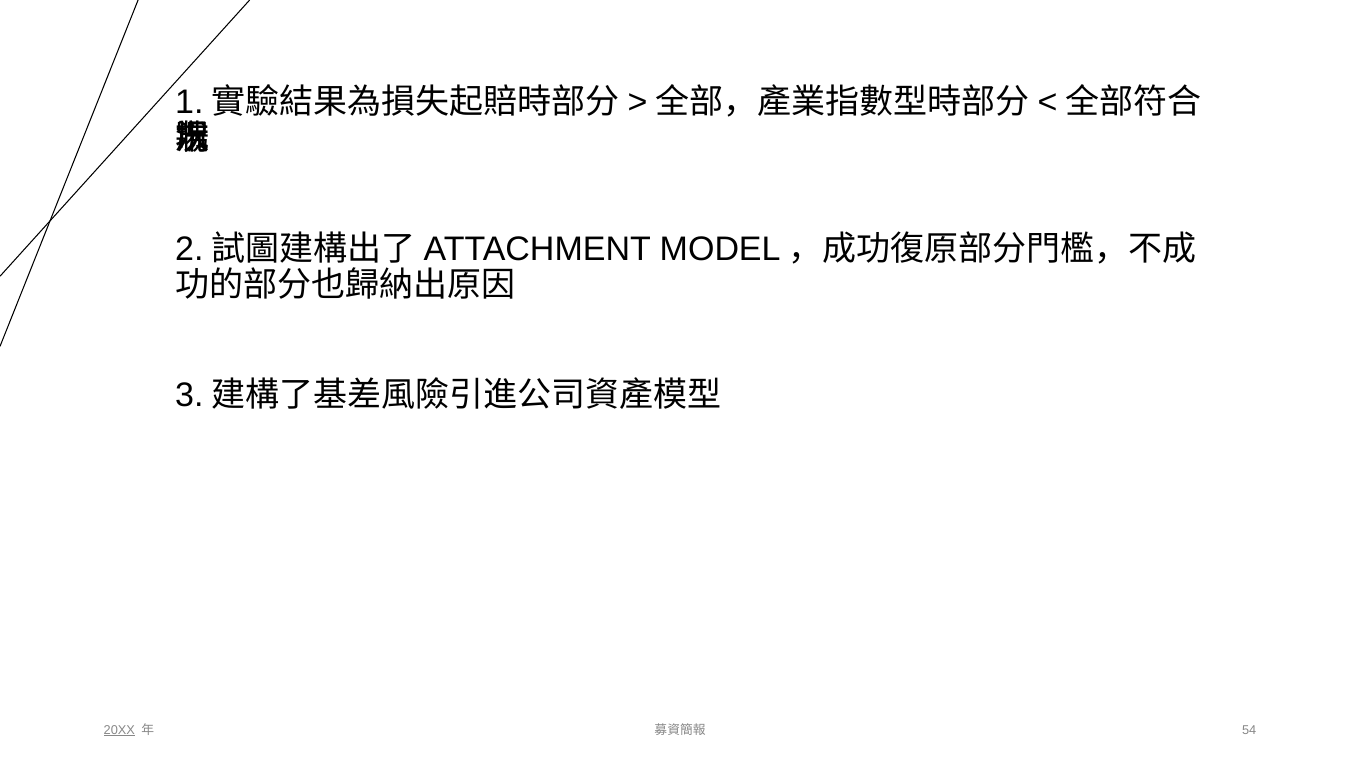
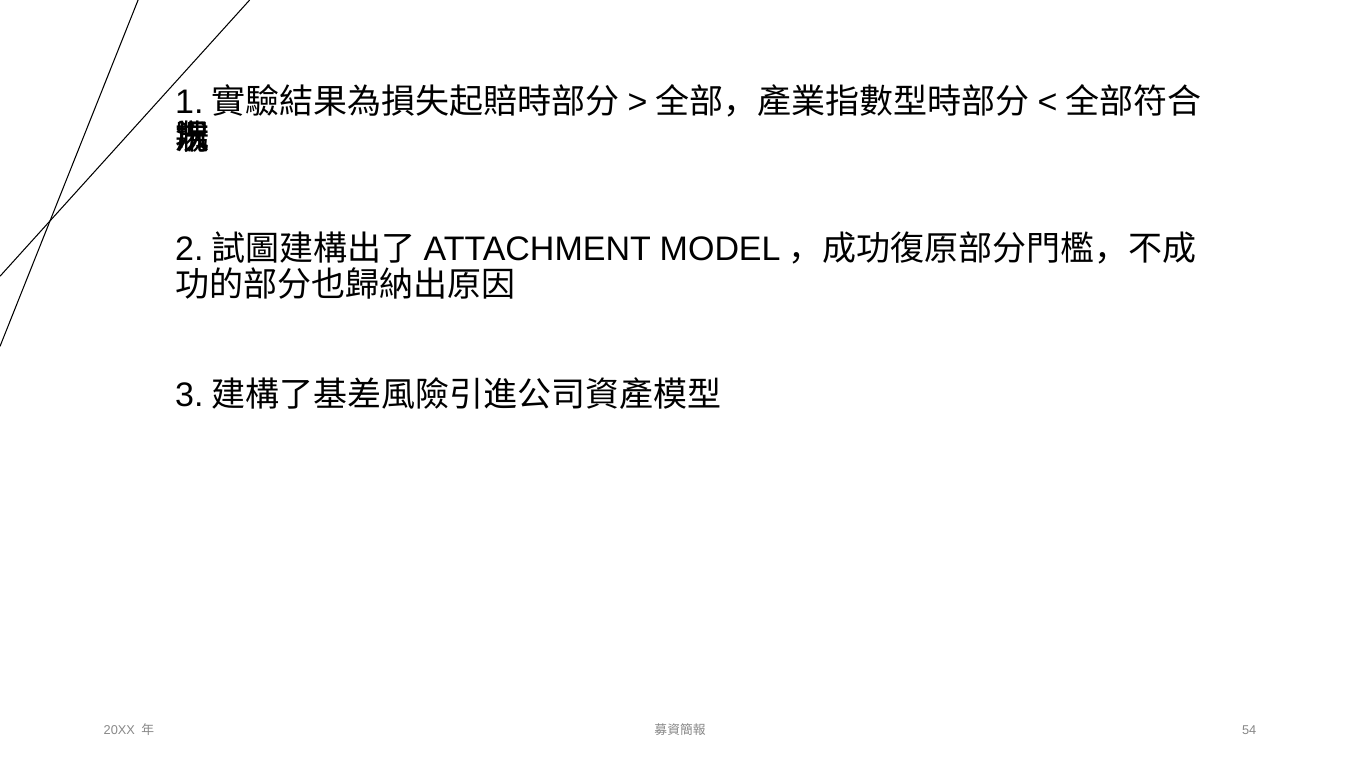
20XX underline: present -> none (119, 730)
